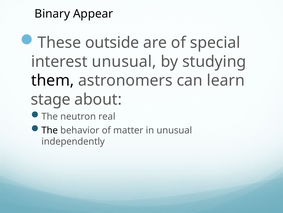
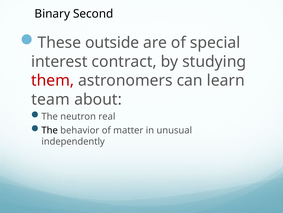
Appear: Appear -> Second (93, 14)
interest unusual: unusual -> contract (124, 61)
them colour: black -> red (53, 80)
stage: stage -> team (51, 99)
